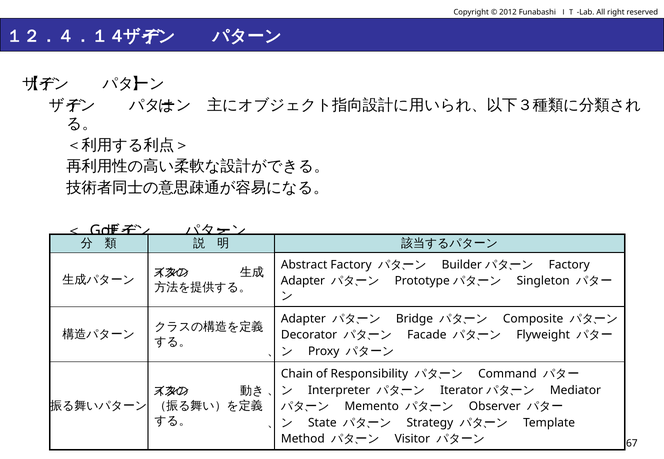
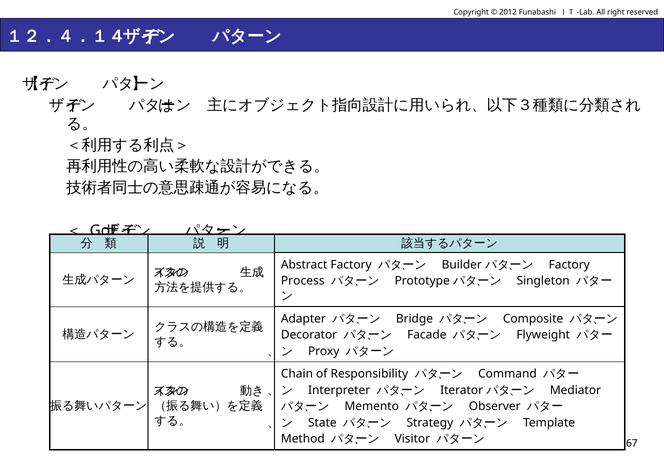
Adapter: Adapter -> Process (303, 281)
